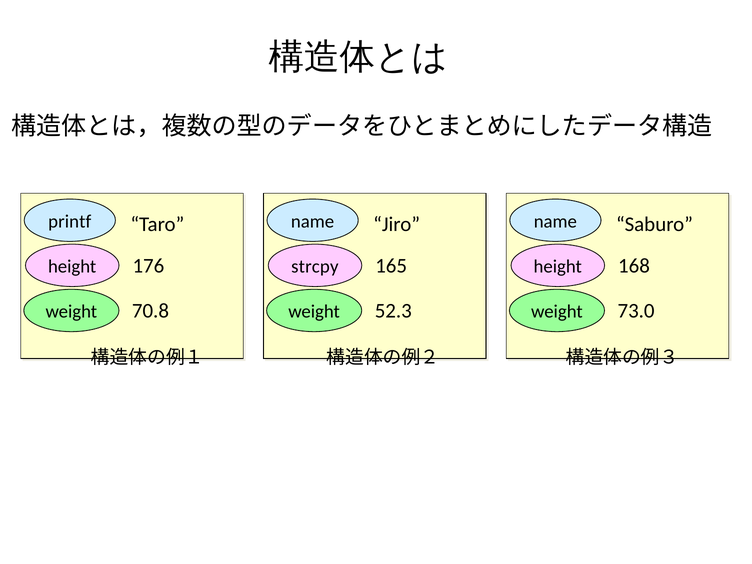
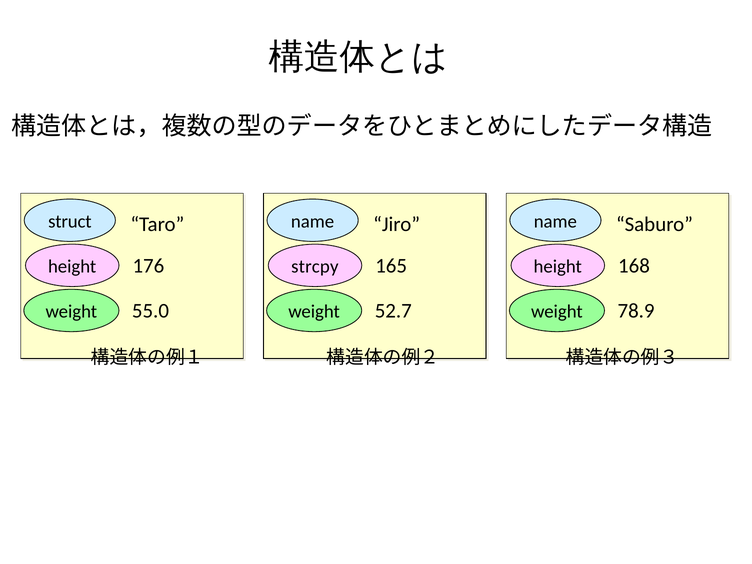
printf: printf -> struct (70, 222)
70.8: 70.8 -> 55.0 (150, 311)
52.3: 52.3 -> 52.7 (393, 311)
73.0: 73.0 -> 78.9 (636, 311)
